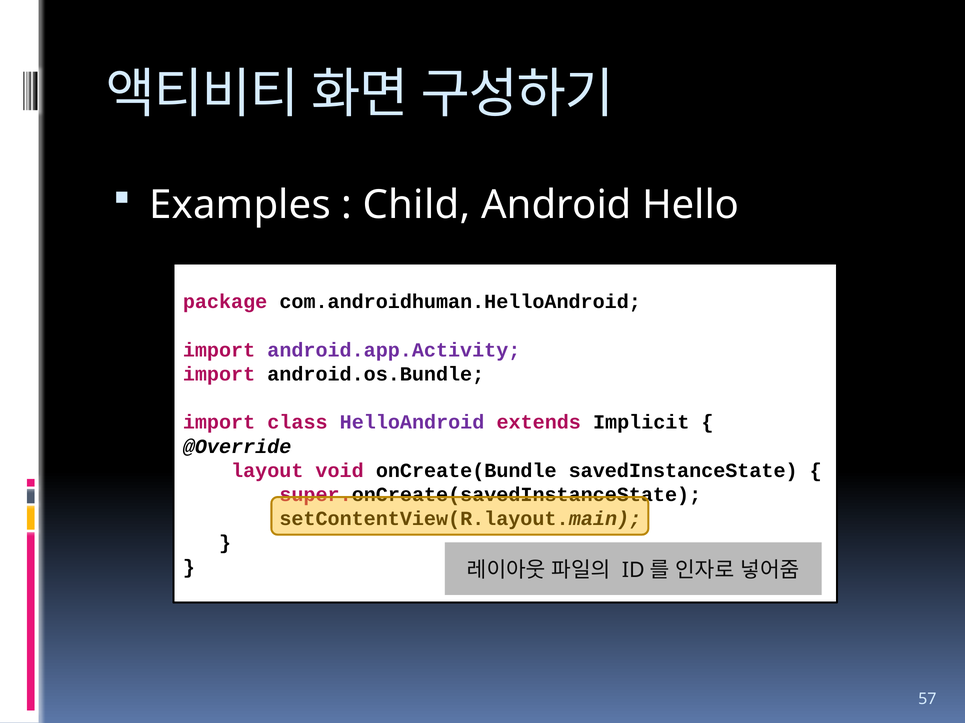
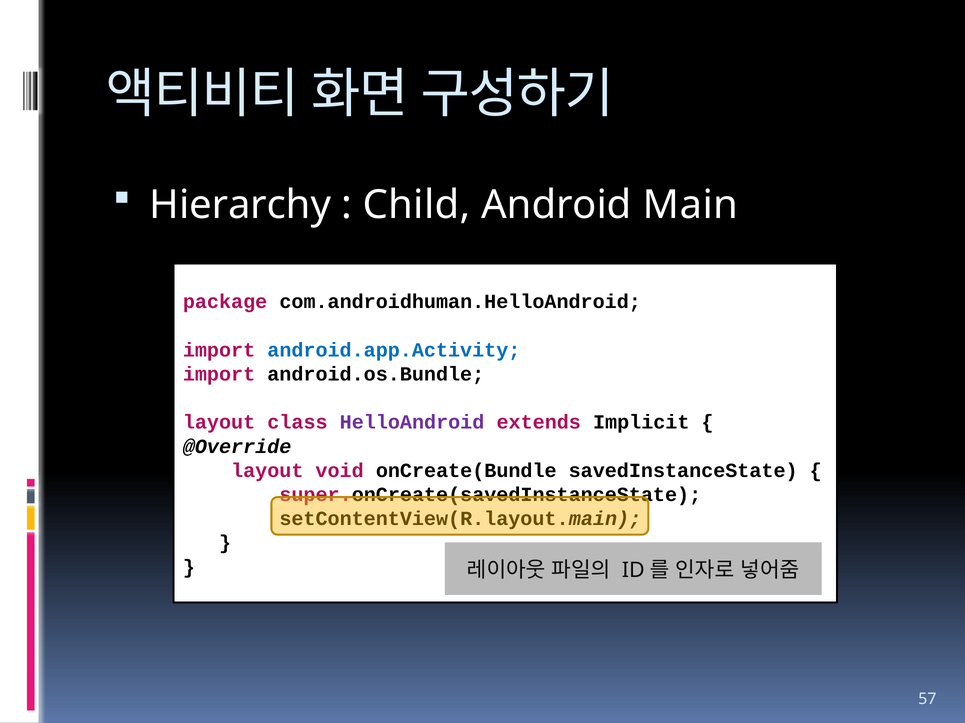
Examples: Examples -> Hierarchy (240, 205)
Hello: Hello -> Main (690, 205)
android.app.Activity colour: purple -> blue (394, 350)
import: import -> layout (219, 423)
